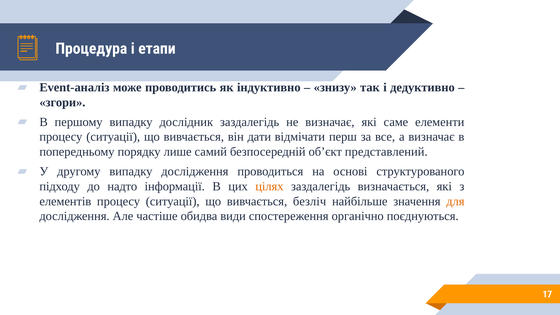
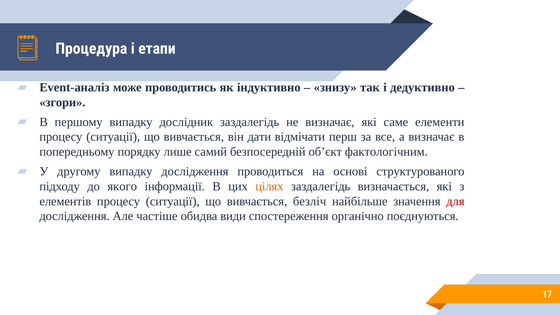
представлений: представлений -> фактологічним (386, 152)
надто: надто -> якого (122, 186)
для colour: orange -> red (455, 201)
